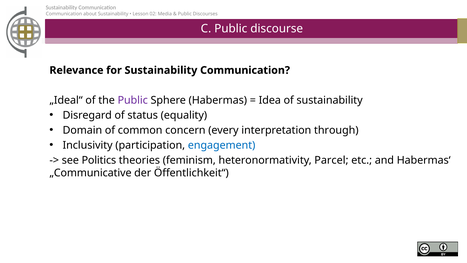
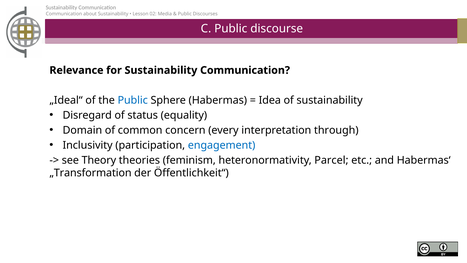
Public colour: purple -> blue (133, 100)
Politics: Politics -> Theory (99, 160)
„Communicative: „Communicative -> „Transformation (91, 173)
